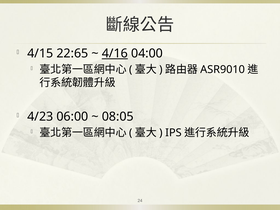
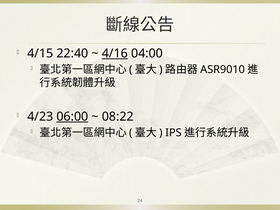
22:65: 22:65 -> 22:40 (72, 53)
06:00 underline: none -> present (72, 117)
08:05: 08:05 -> 08:22 (118, 117)
